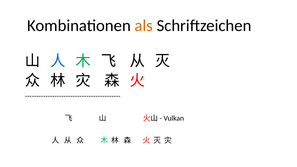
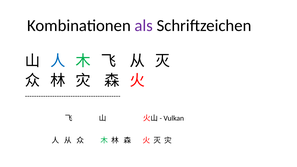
als colour: orange -> purple (144, 26)
